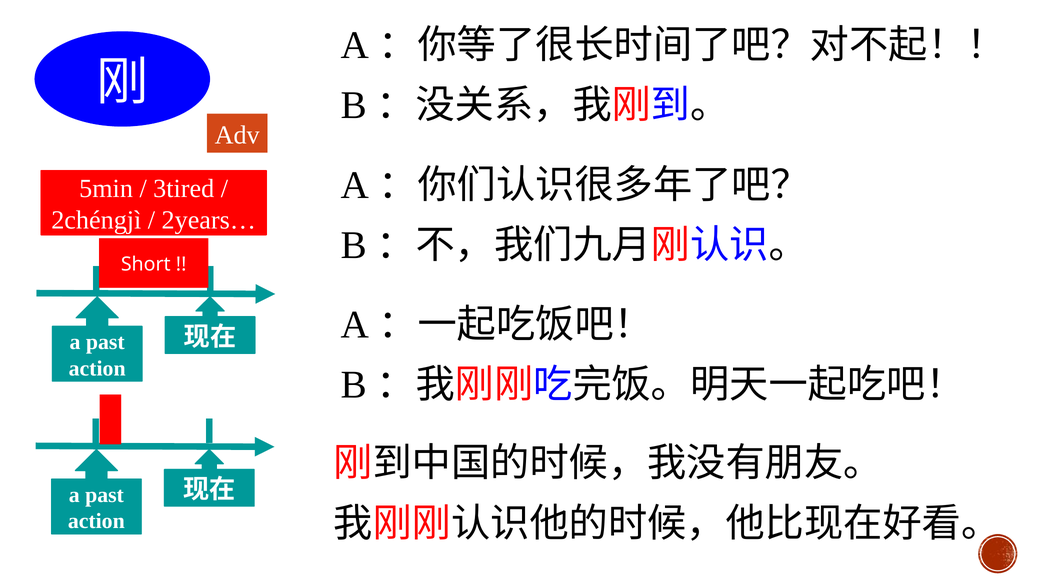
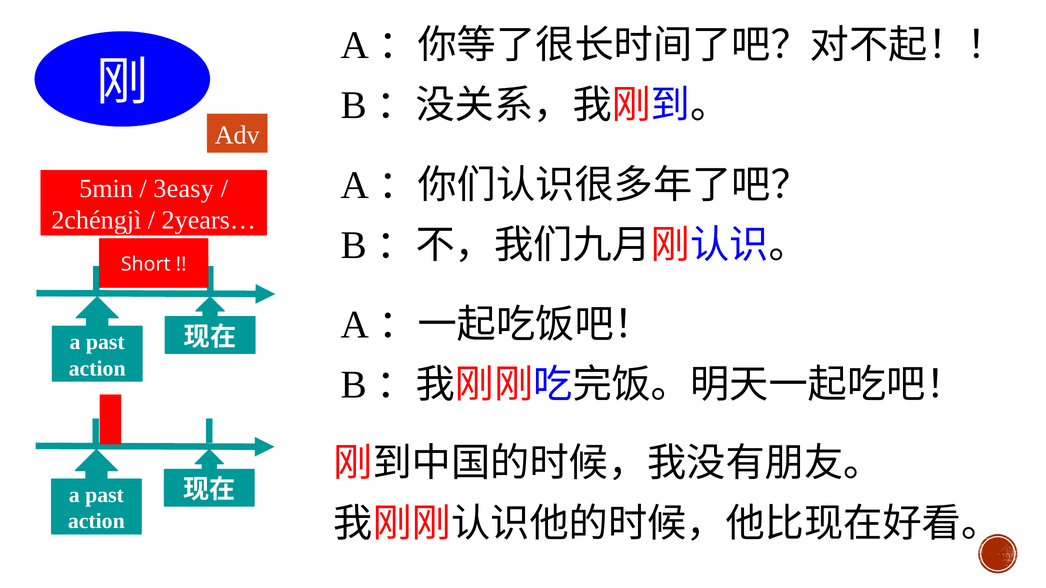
3tired: 3tired -> 3easy (184, 189)
